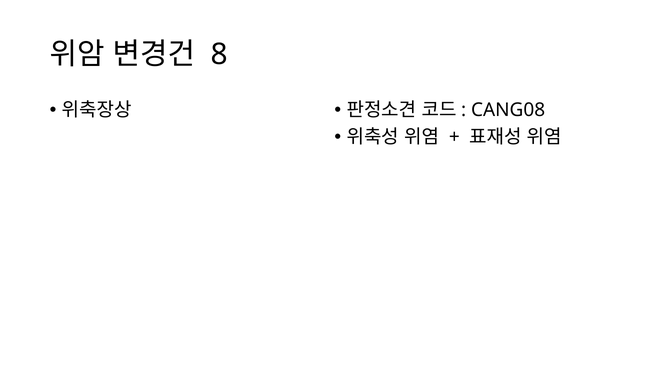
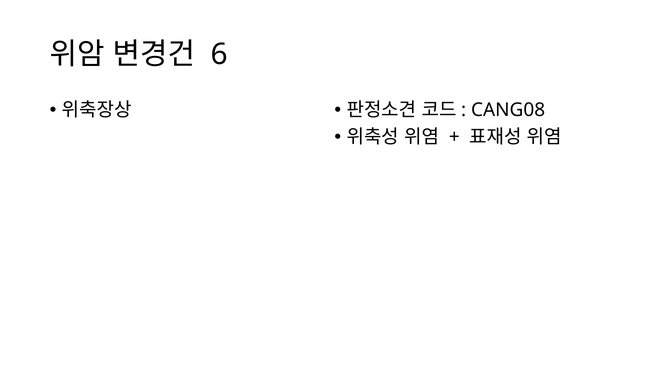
8: 8 -> 6 (219, 55)
